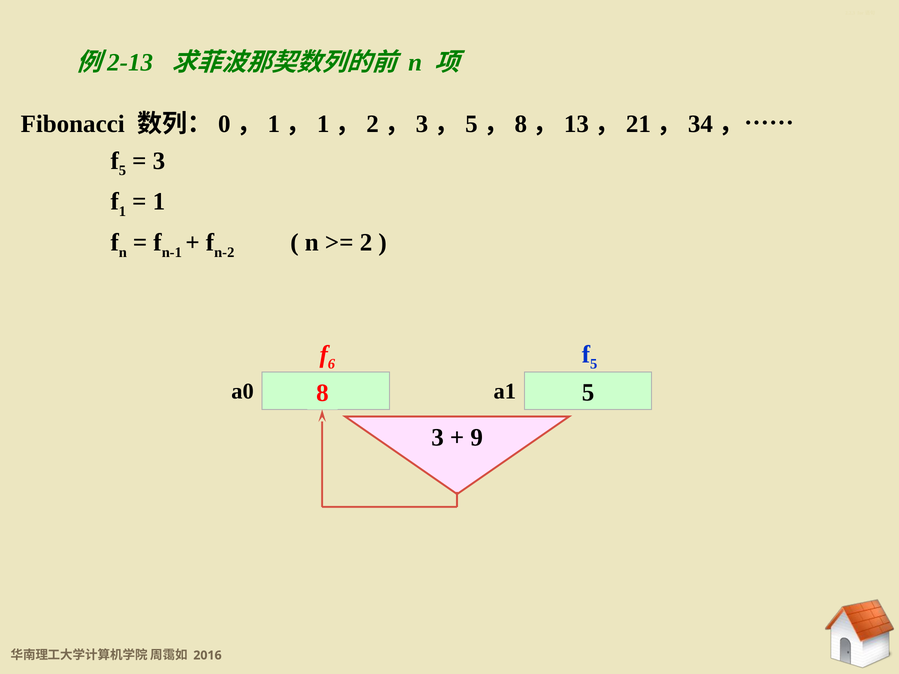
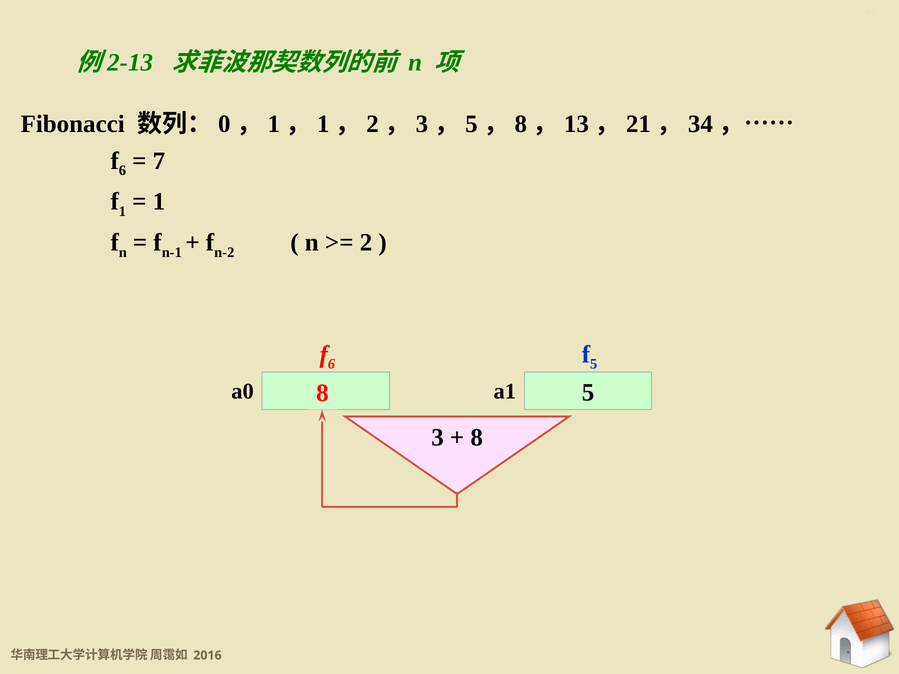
5: 5 -> 6 (122, 171)
3: 3 -> 7 (159, 161)
9: 9 -> 8 (477, 438)
